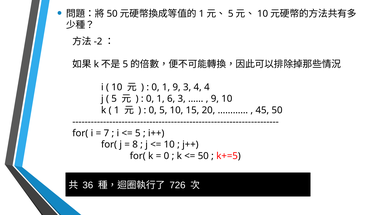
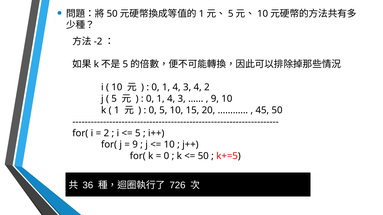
9: 9 -> 4 (177, 87)
4 4: 4 -> 2 (207, 87)
6: 6 -> 4 (171, 99)
7: 7 -> 2 (106, 133)
8: 8 -> 9 (135, 145)
